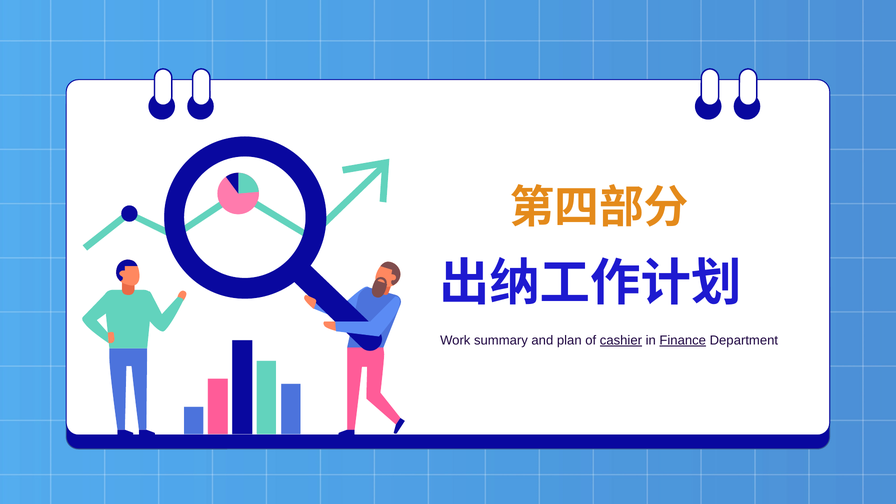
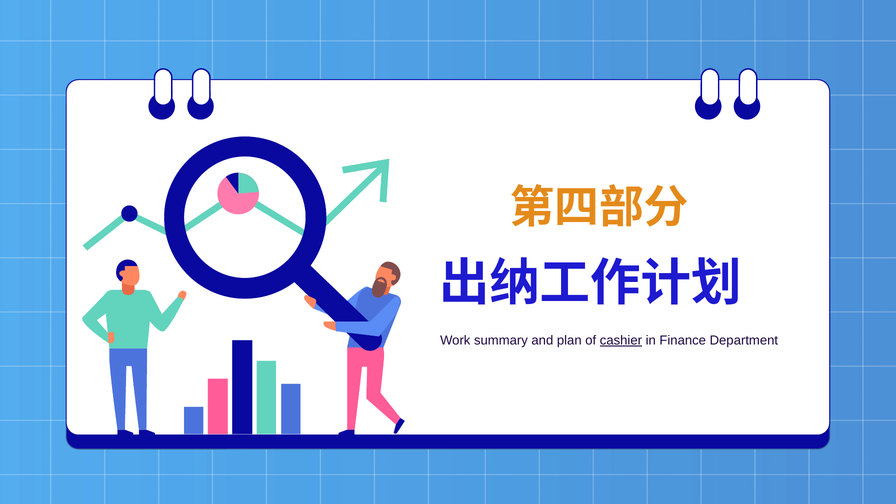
Finance underline: present -> none (683, 340)
